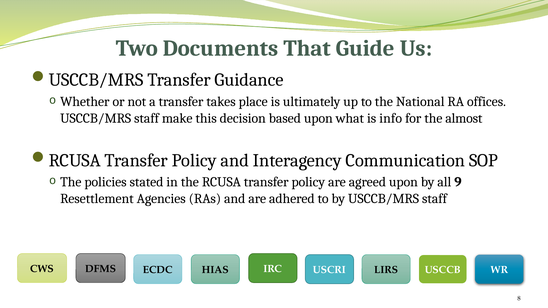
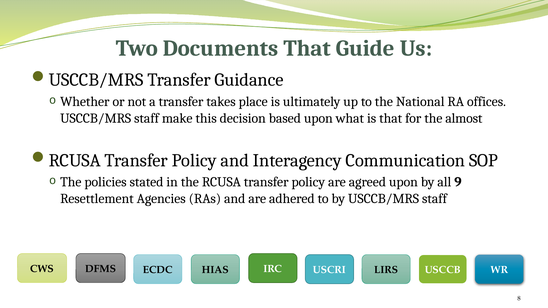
is info: info -> that (391, 118)
